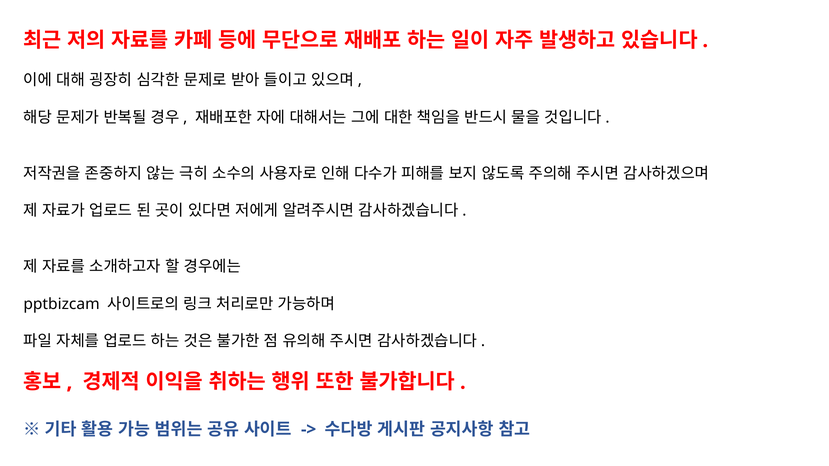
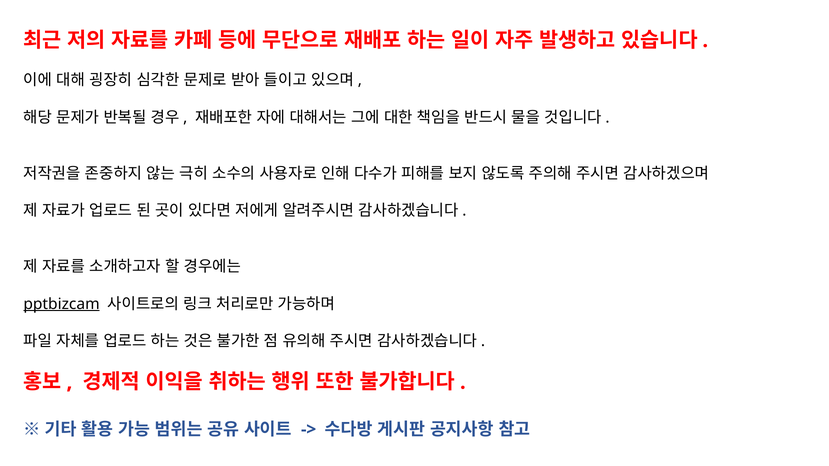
pptbizcam underline: none -> present (62, 304)
